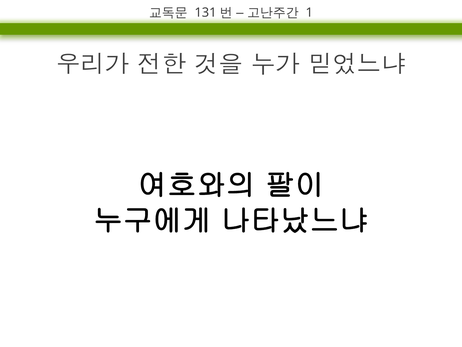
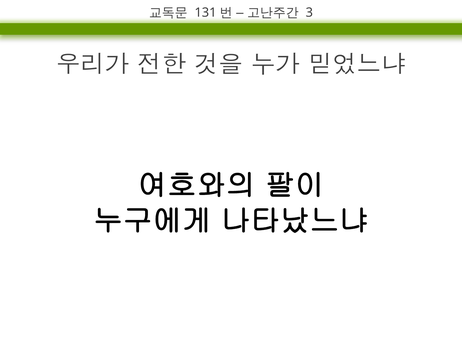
1: 1 -> 3 (309, 12)
